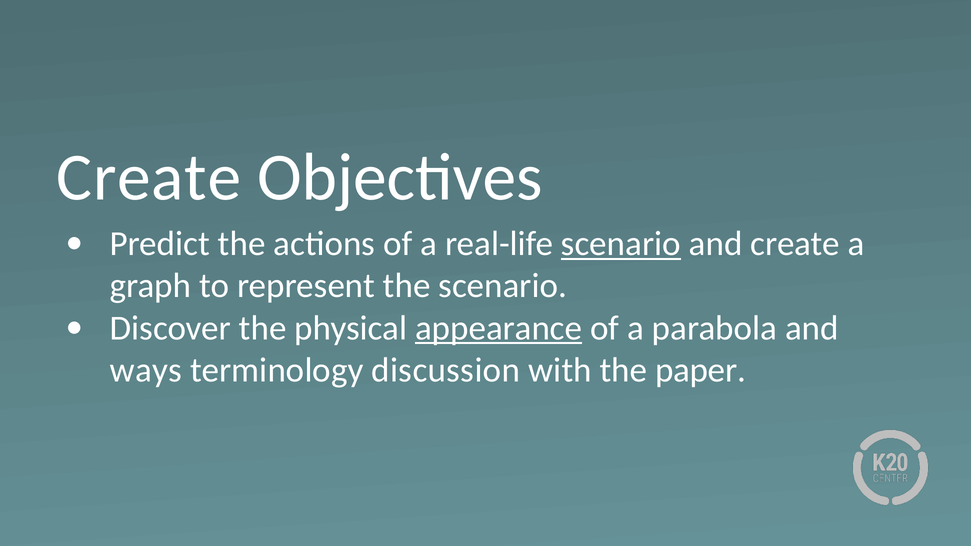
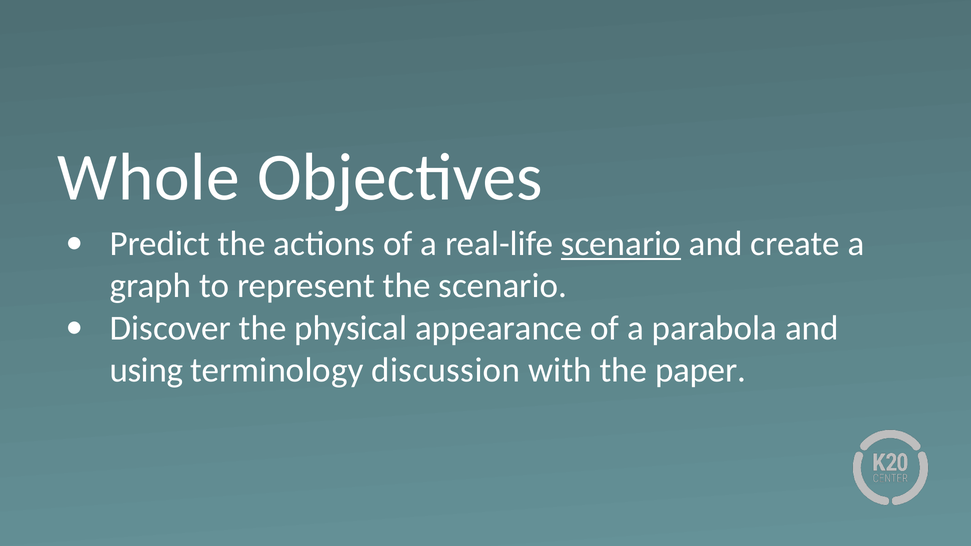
Create: Create -> Whole (149, 178)
appearance underline: present -> none (499, 328)
ways: ways -> using (146, 370)
